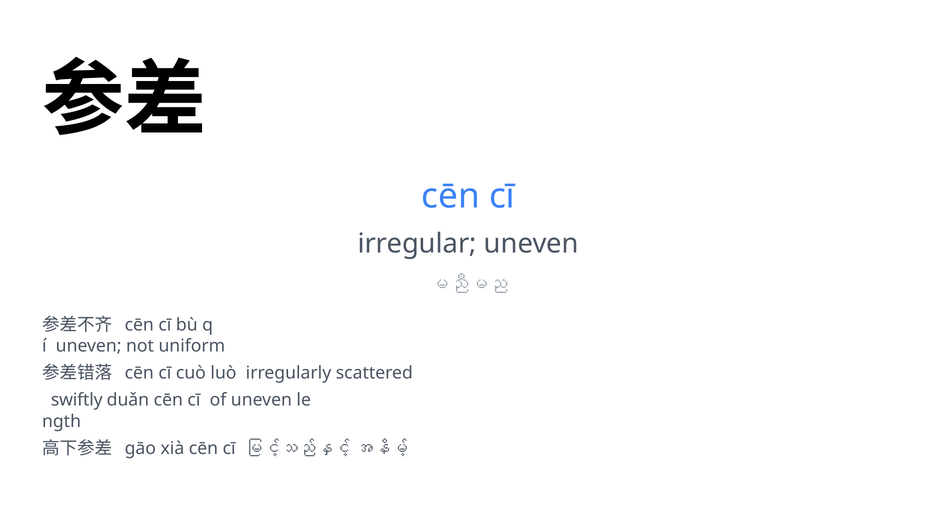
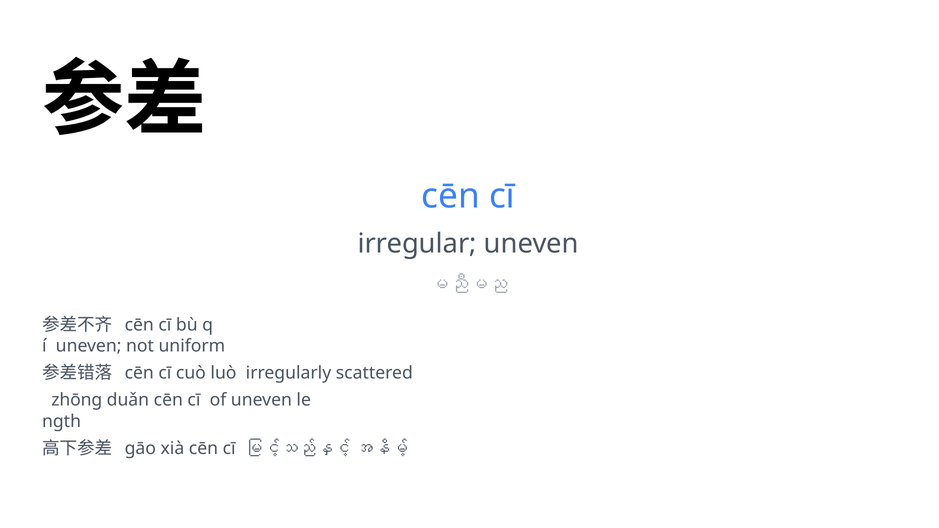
swiftly: swiftly -> zhōng (77, 400)
